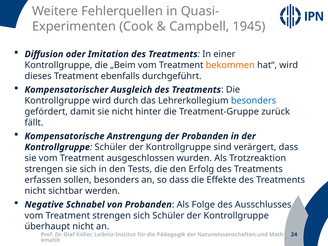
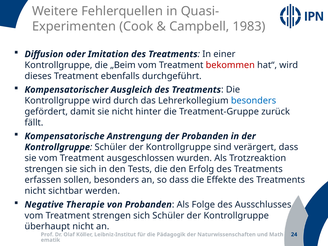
1945: 1945 -> 1983 (249, 26)
bekommen colour: orange -> red (230, 65)
Schnabel: Schnabel -> Therapie (85, 205)
